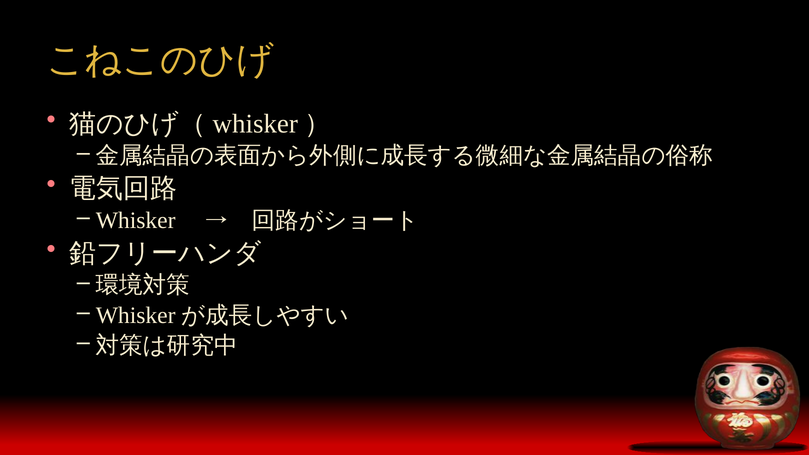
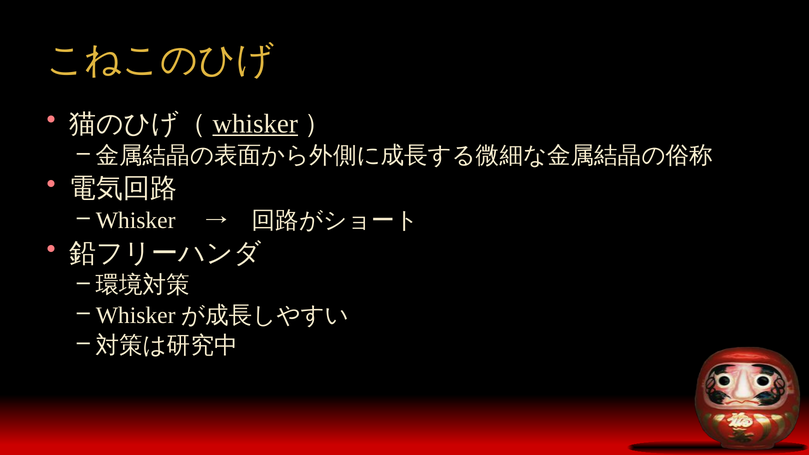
whisker underline: none -> present (255, 124)
